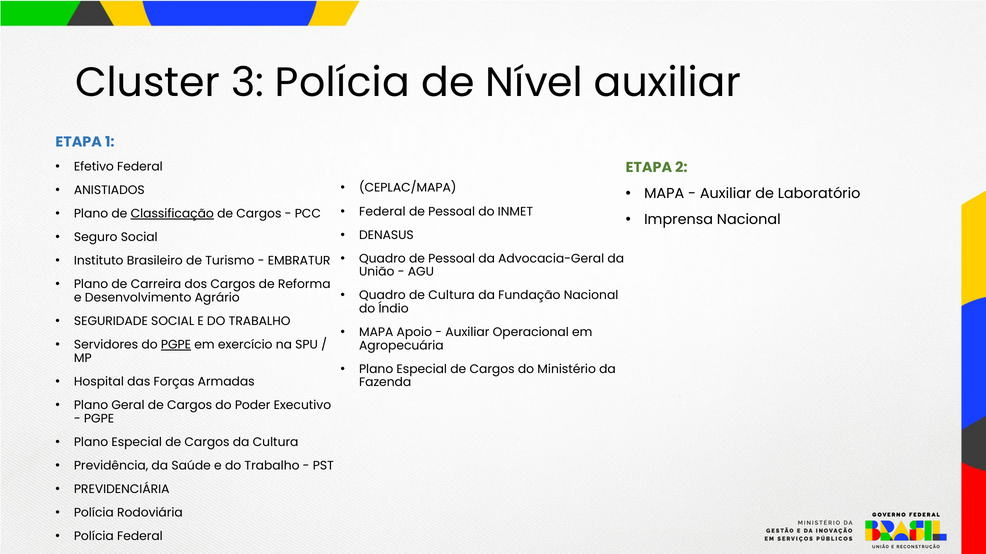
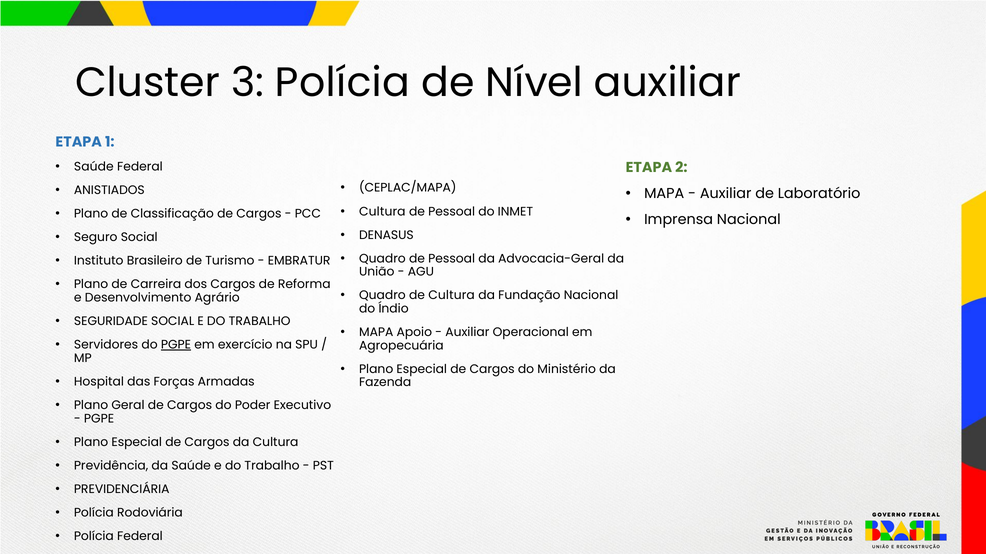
Efetivo: Efetivo -> Saúde (94, 167)
Federal: Federal -> Cultura (382, 212)
Classificação underline: present -> none (172, 214)
